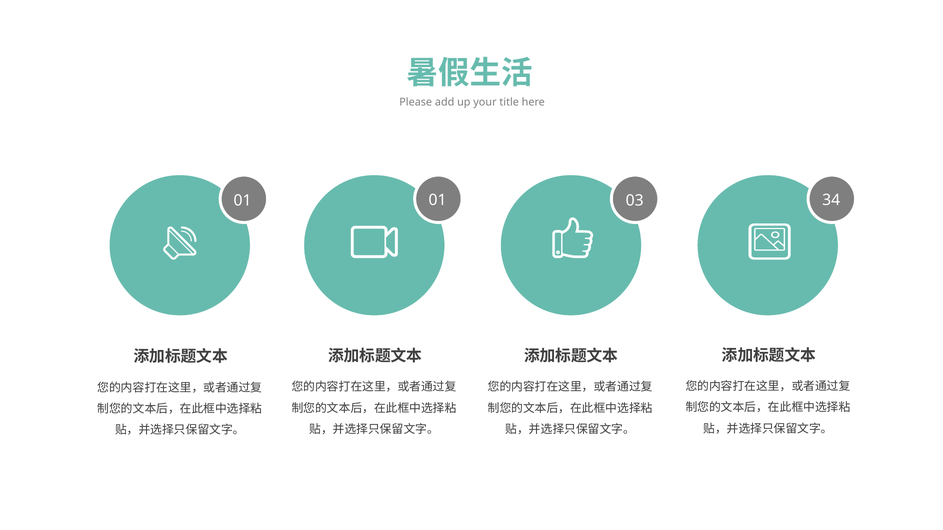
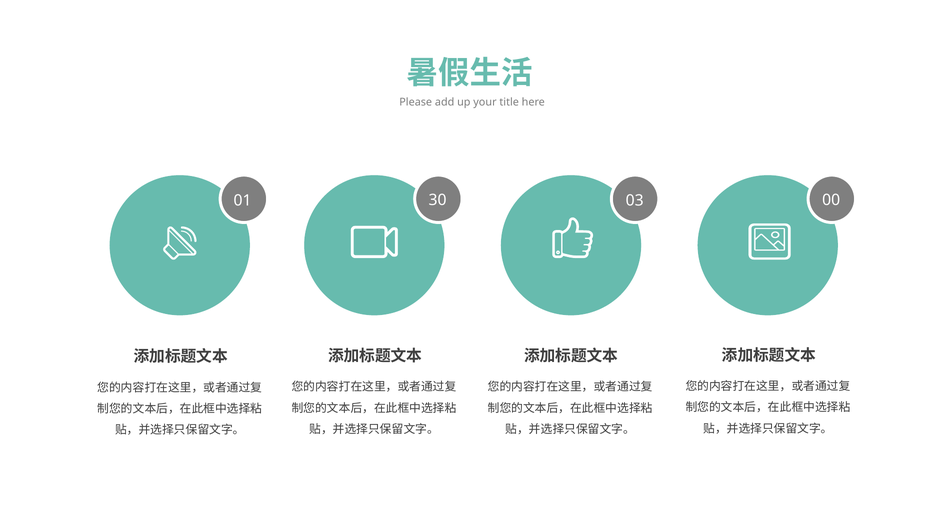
01 01: 01 -> 30 (438, 200)
34: 34 -> 00 (831, 200)
